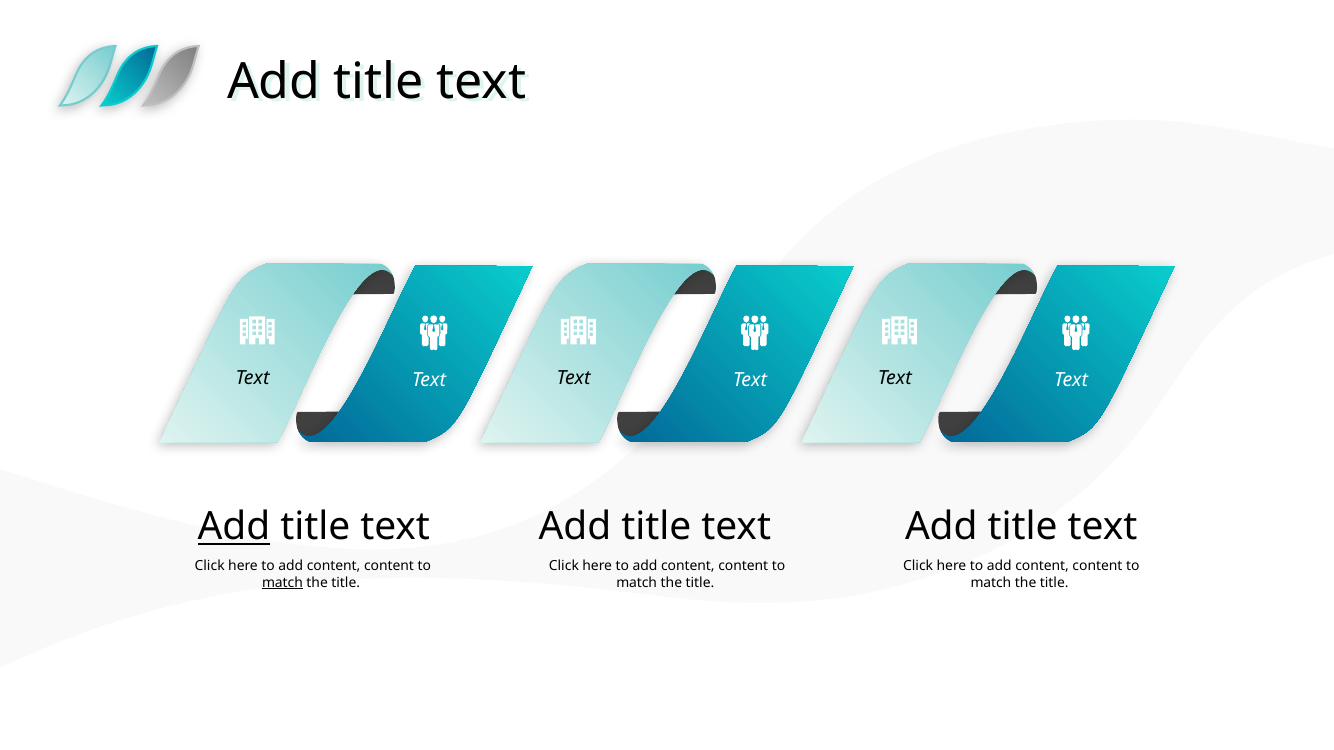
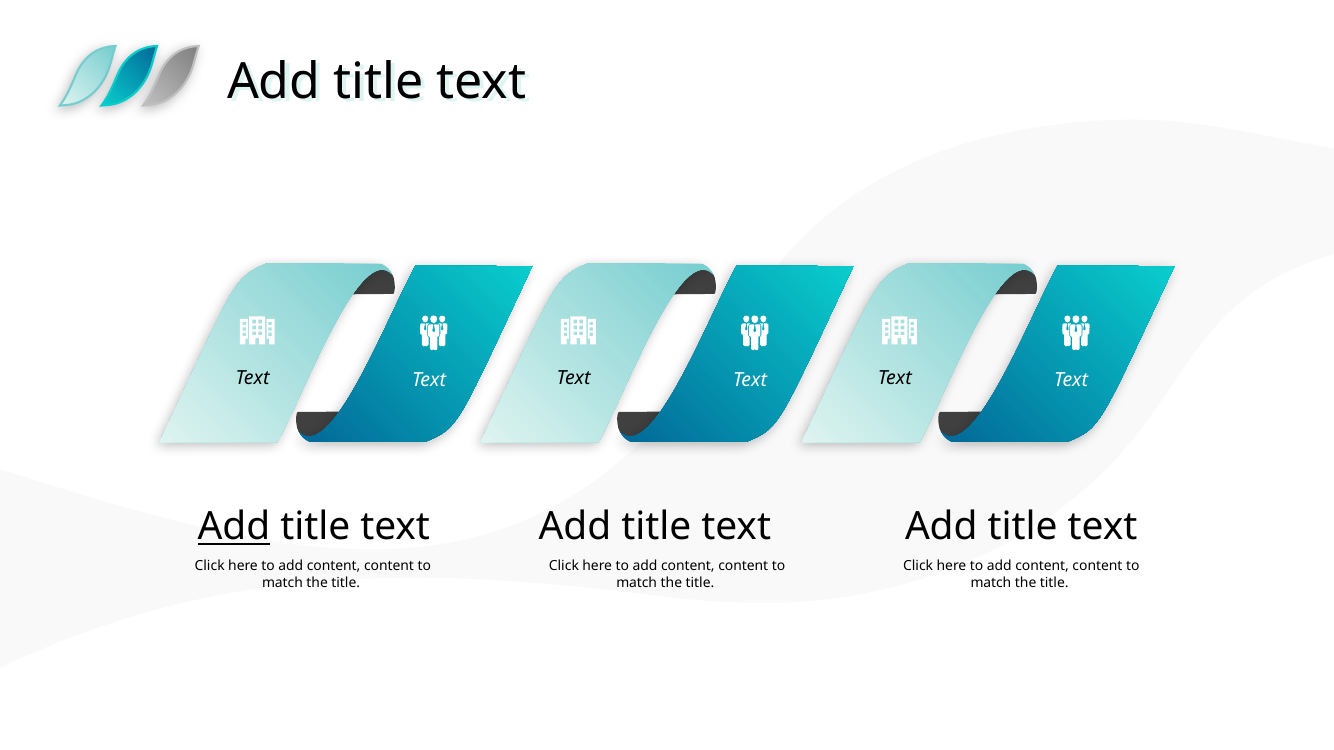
match underline: present -> none (282, 583)
